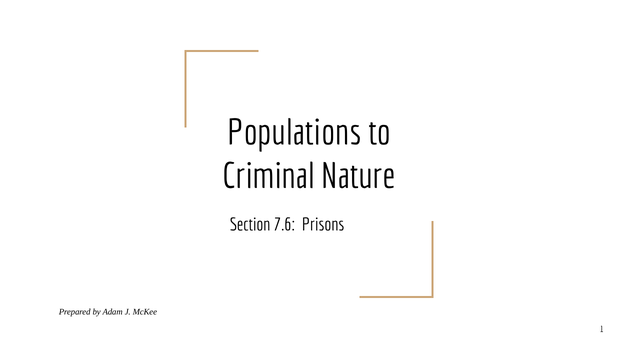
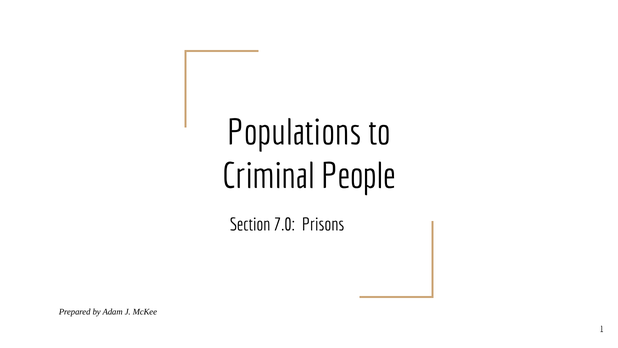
Nature: Nature -> People (359, 176)
7.6: 7.6 -> 7.0 (284, 224)
